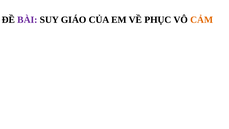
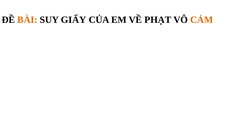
BÀI colour: purple -> orange (27, 20)
GIÁO: GIÁO -> GIẤY (74, 20)
PHỤC: PHỤC -> PHẠT (158, 20)
